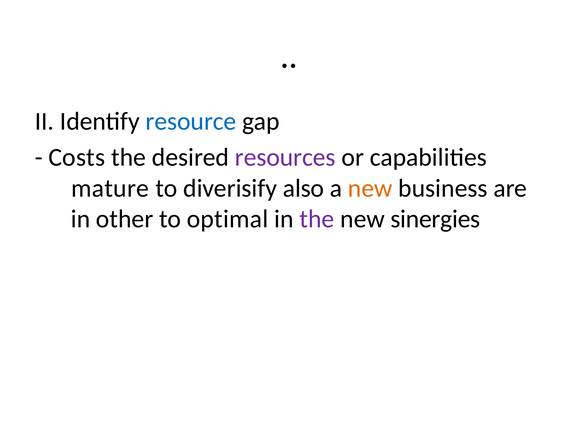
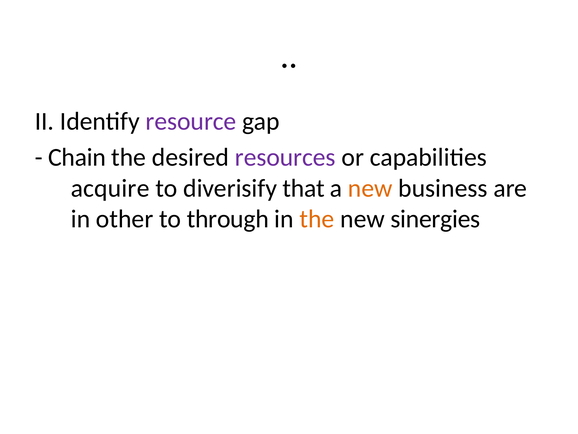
resource colour: blue -> purple (191, 121)
Costs: Costs -> Chain (77, 157)
mature: mature -> acquire (110, 188)
also: also -> that (304, 188)
optimal: optimal -> through (228, 219)
the colour: purple -> orange (317, 219)
